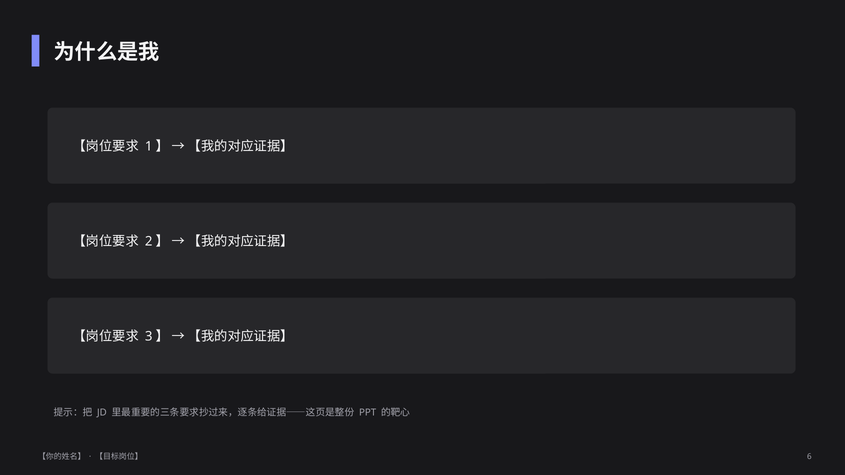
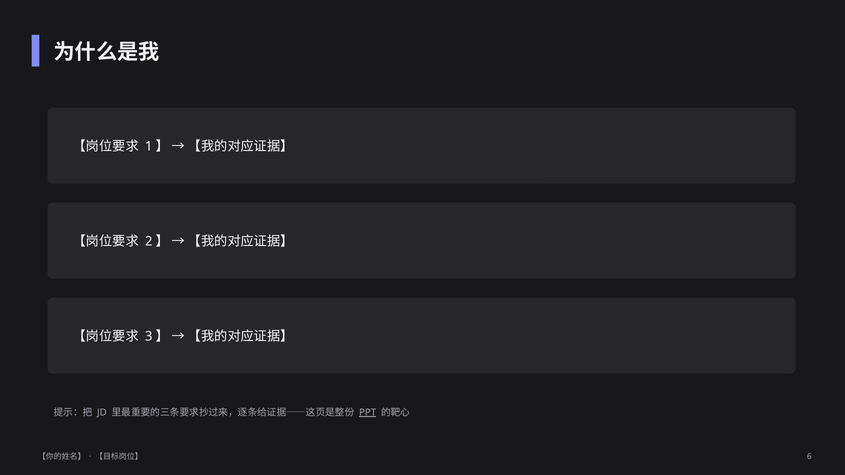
PPT underline: none -> present (368, 413)
